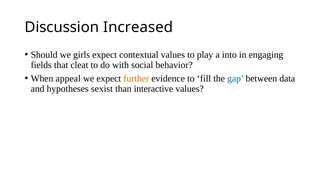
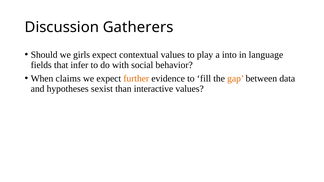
Increased: Increased -> Gatherers (138, 27)
engaging: engaging -> language (266, 55)
cleat: cleat -> infer (79, 65)
appeal: appeal -> claims (68, 79)
gap colour: blue -> orange (236, 79)
